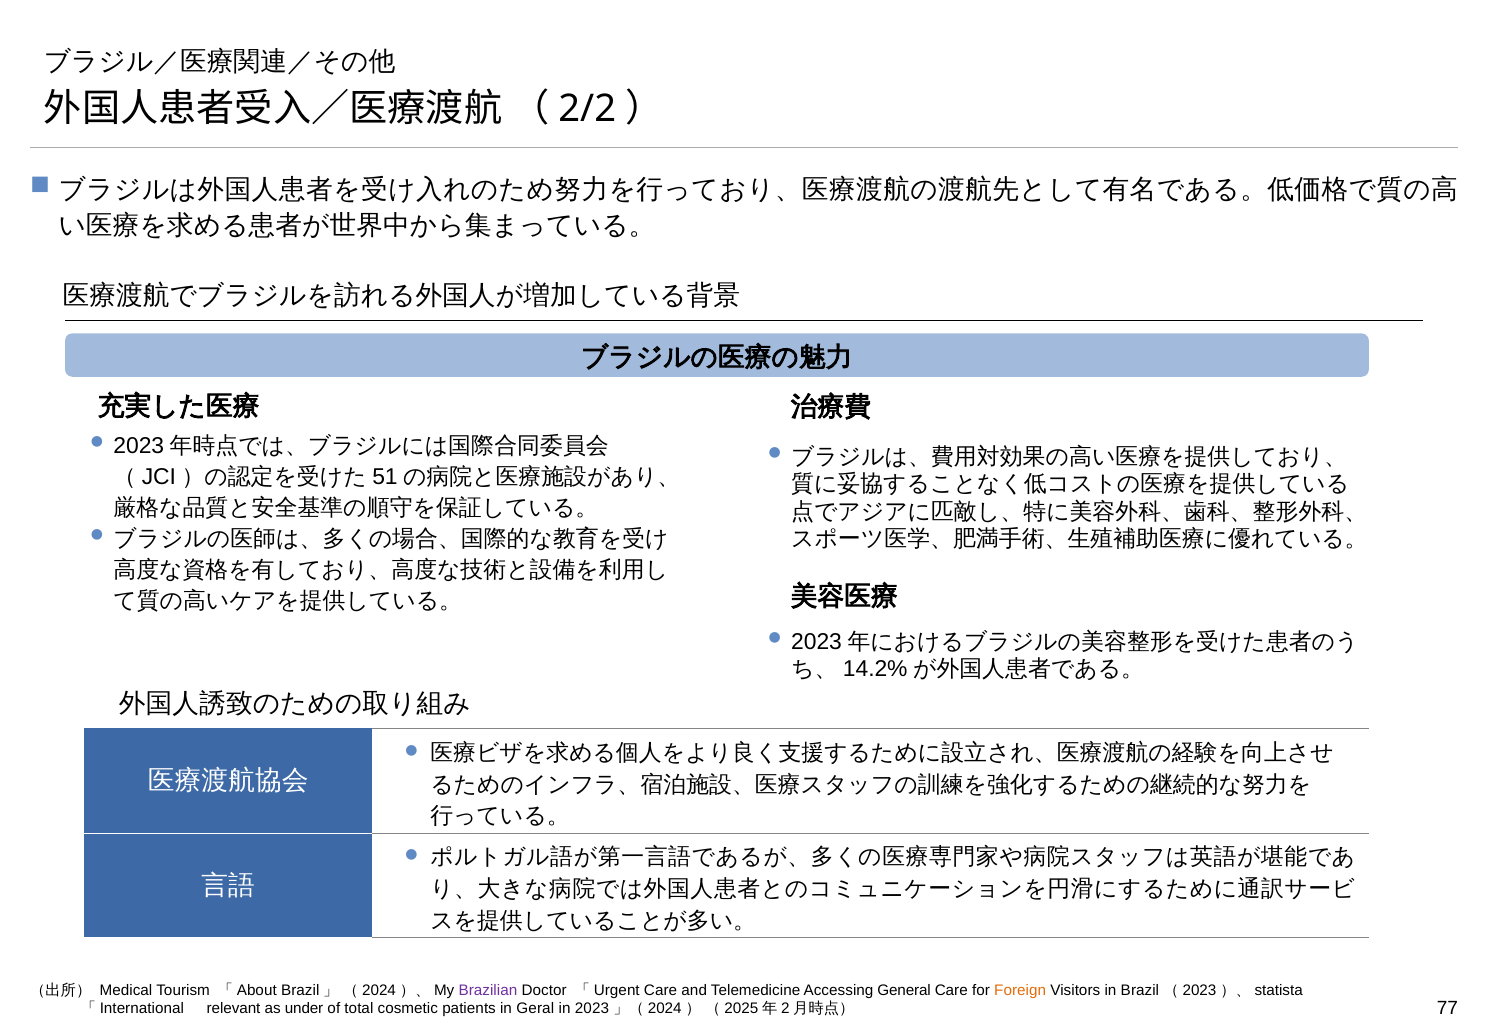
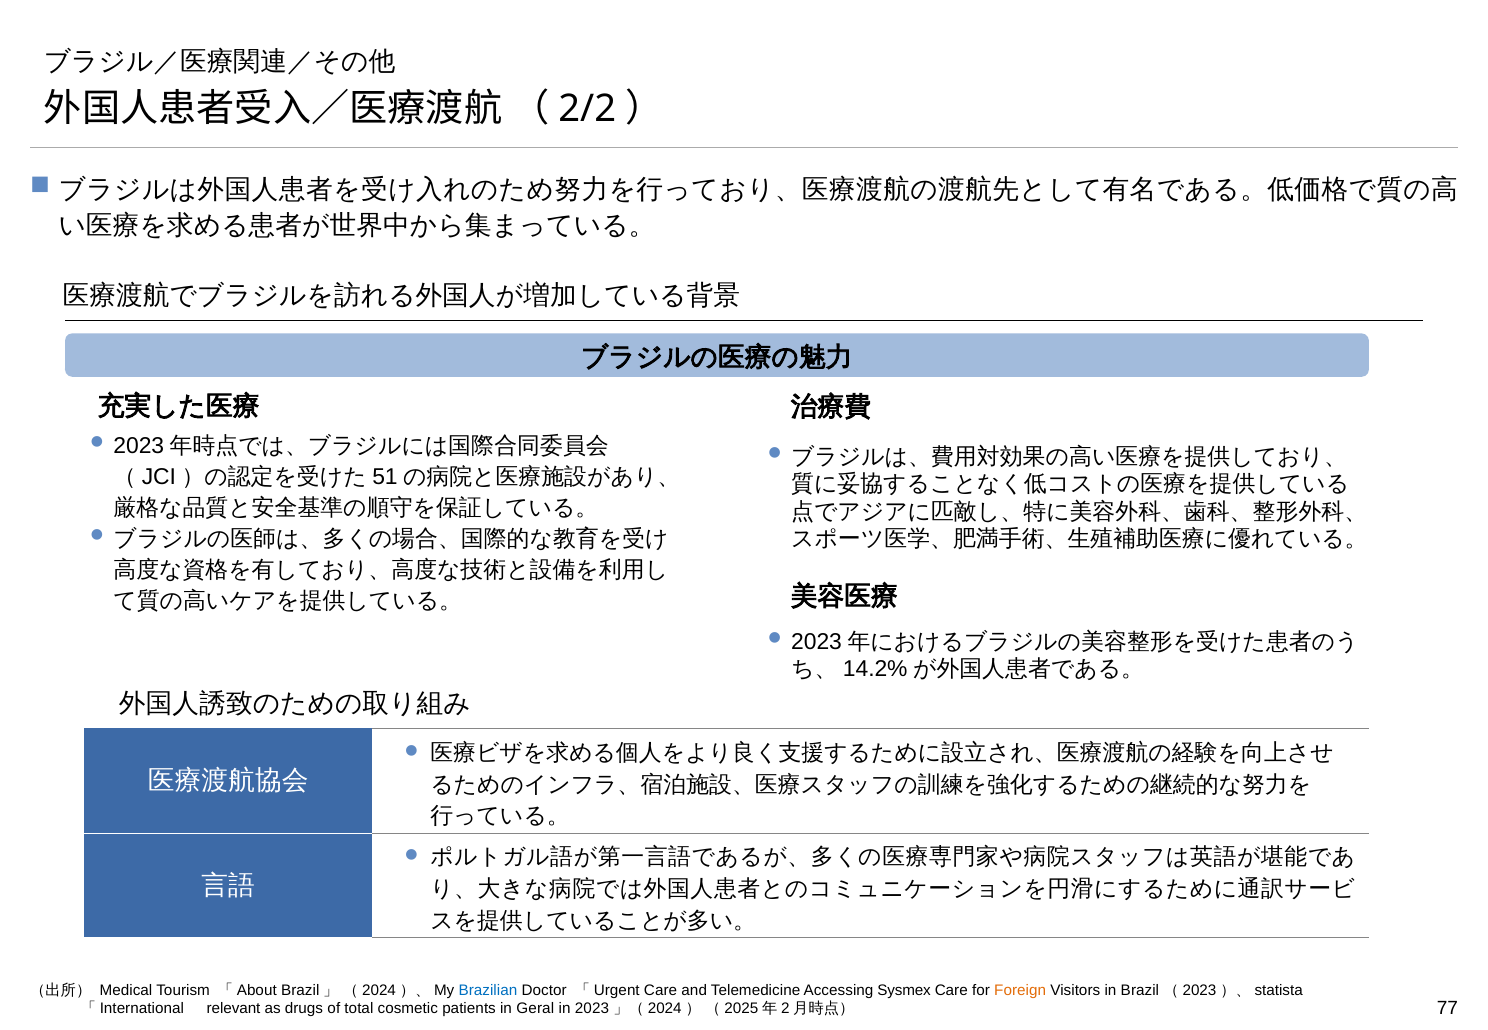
Brazilian colour: purple -> blue (488, 990)
General: General -> Sysmex (904, 990)
under: under -> drugs (304, 1009)
